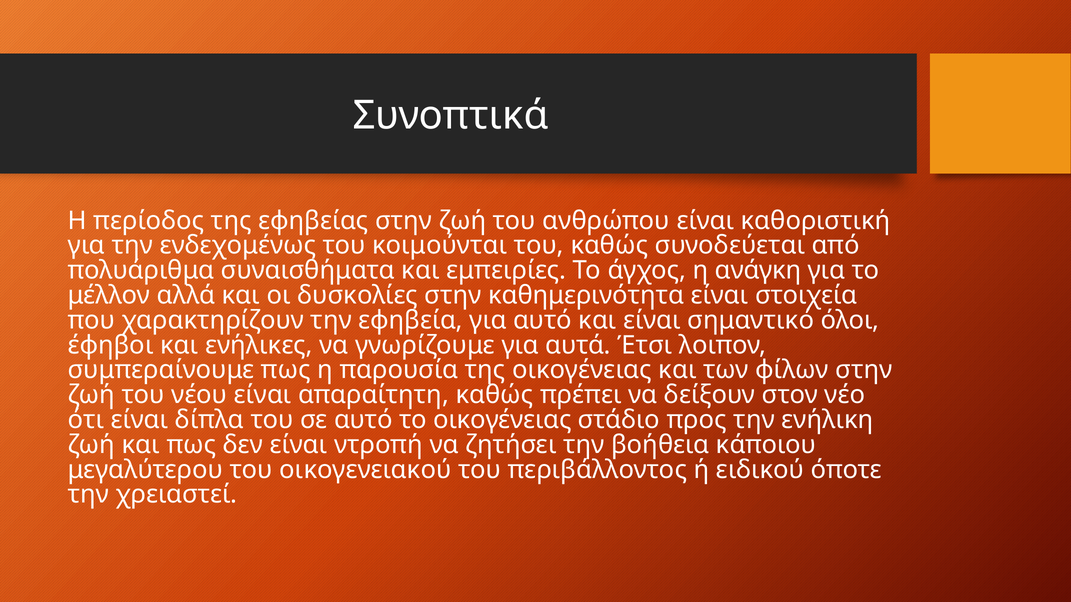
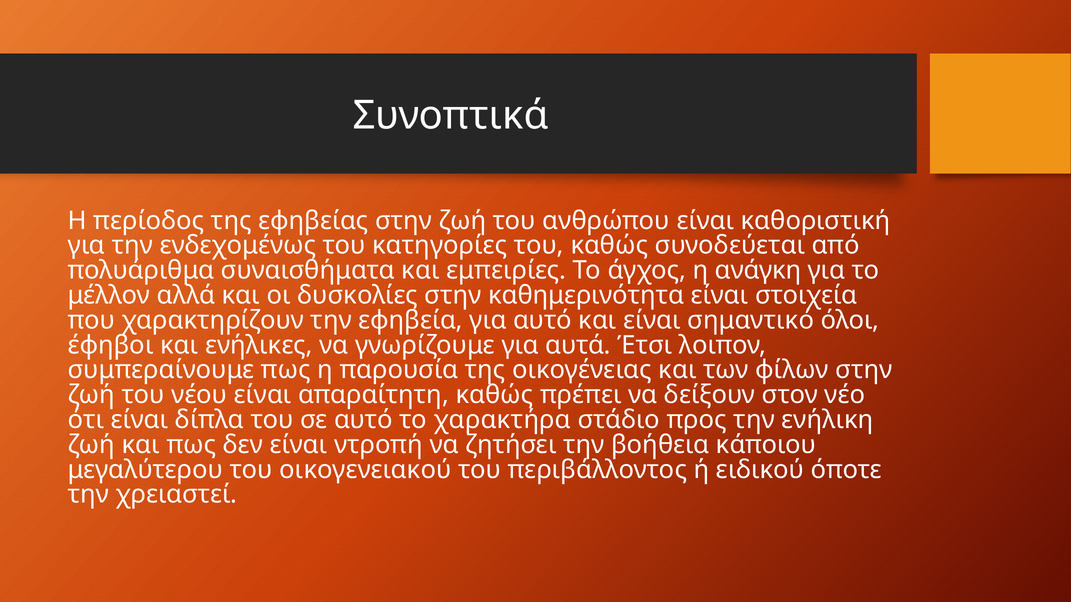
κοιμούνται: κοιμούνται -> κατηγορίες (440, 246)
το οικογένειας: οικογένειας -> χαρακτήρα (502, 420)
